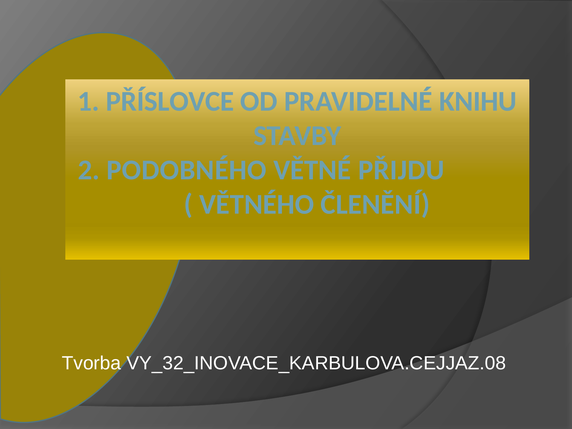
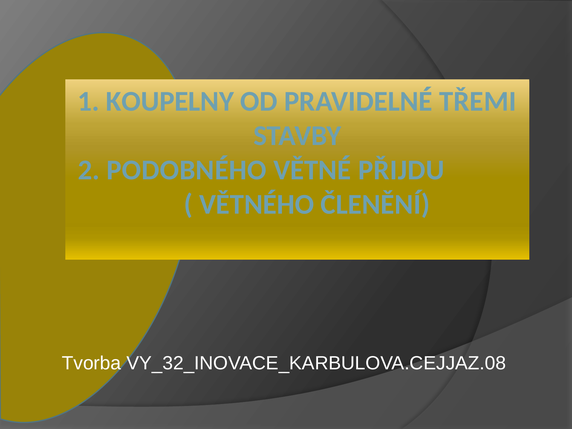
PŘÍSLOVCE: PŘÍSLOVCE -> KOUPELNY (170, 101)
KNIHU: KNIHU -> TŘEMI (478, 101)
